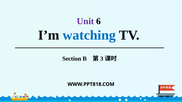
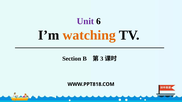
watching colour: blue -> orange (89, 35)
